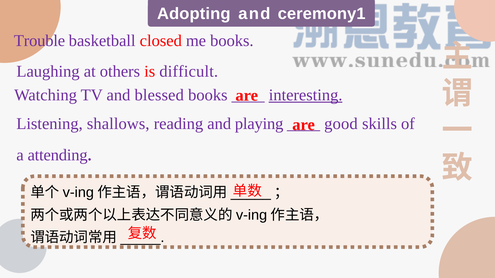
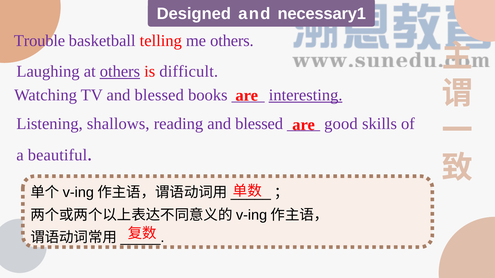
Adopting: Adopting -> Designed (194, 14)
ceremony1: ceremony1 -> necessary1 (322, 14)
closed: closed -> telling (161, 41)
me books: books -> others (232, 41)
others underline: none -> present (120, 72)
reading and playing: playing -> blessed (259, 124)
attending: attending -> beautiful (57, 155)
